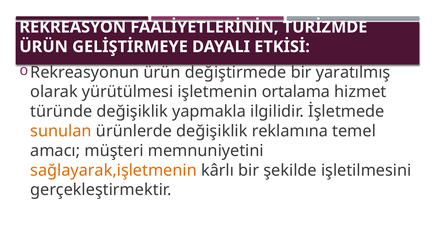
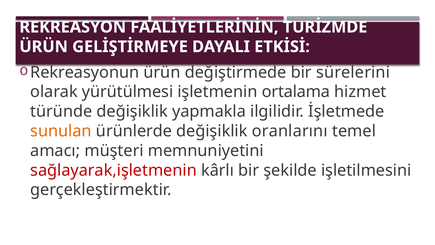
yaratılmış: yaratılmış -> sürelerini (353, 72)
reklamına: reklamına -> oranlarını (290, 131)
sağlayarak,işletmenin colour: orange -> red (114, 170)
